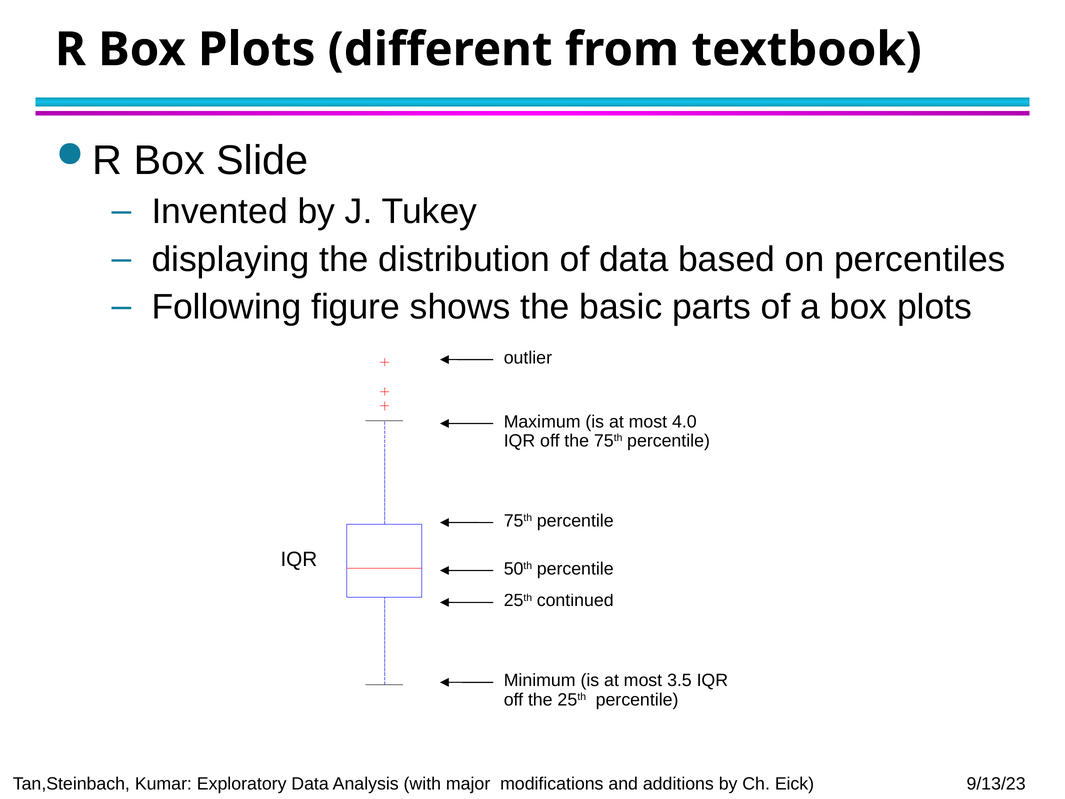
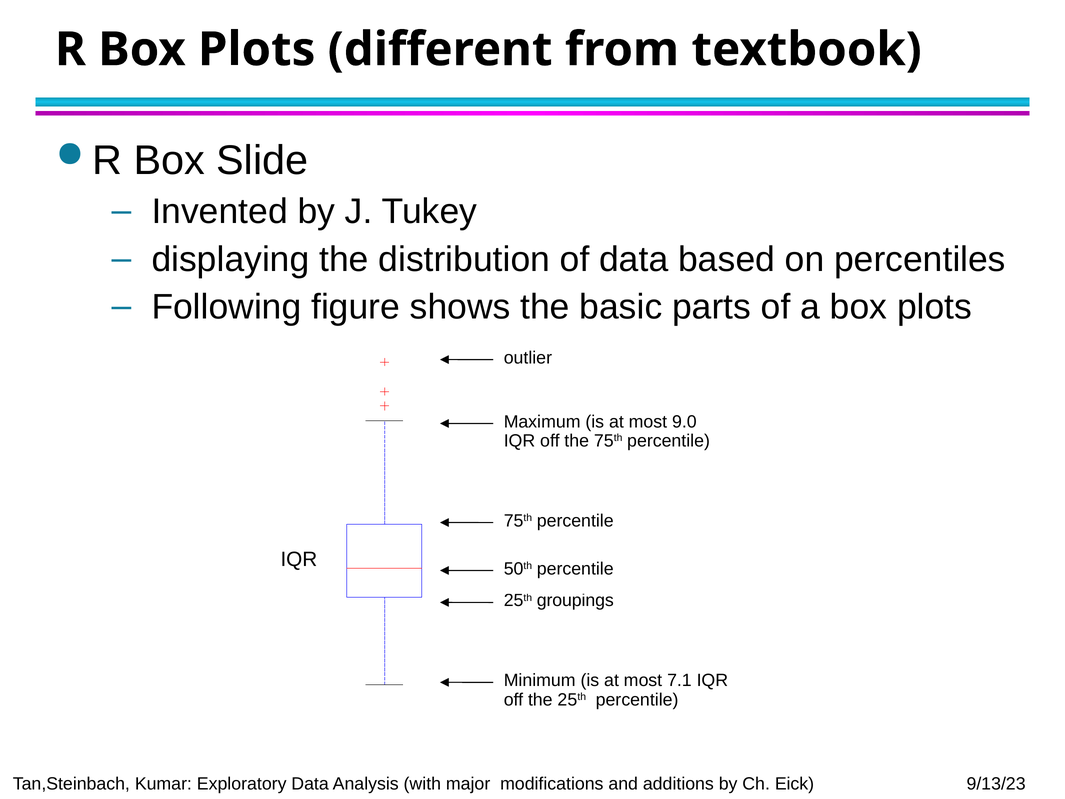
4.0: 4.0 -> 9.0 (684, 422)
continued: continued -> groupings (575, 600)
3.5: 3.5 -> 7.1 (679, 680)
